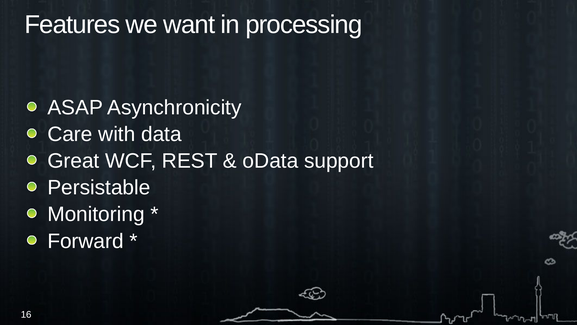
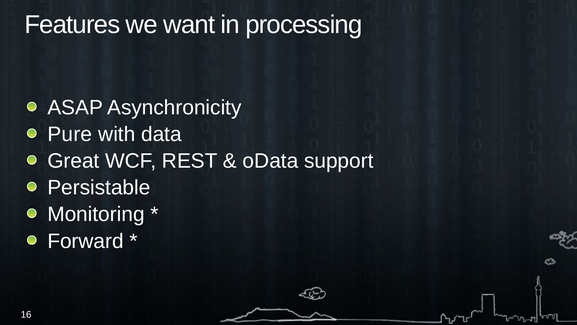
Care: Care -> Pure (70, 134)
